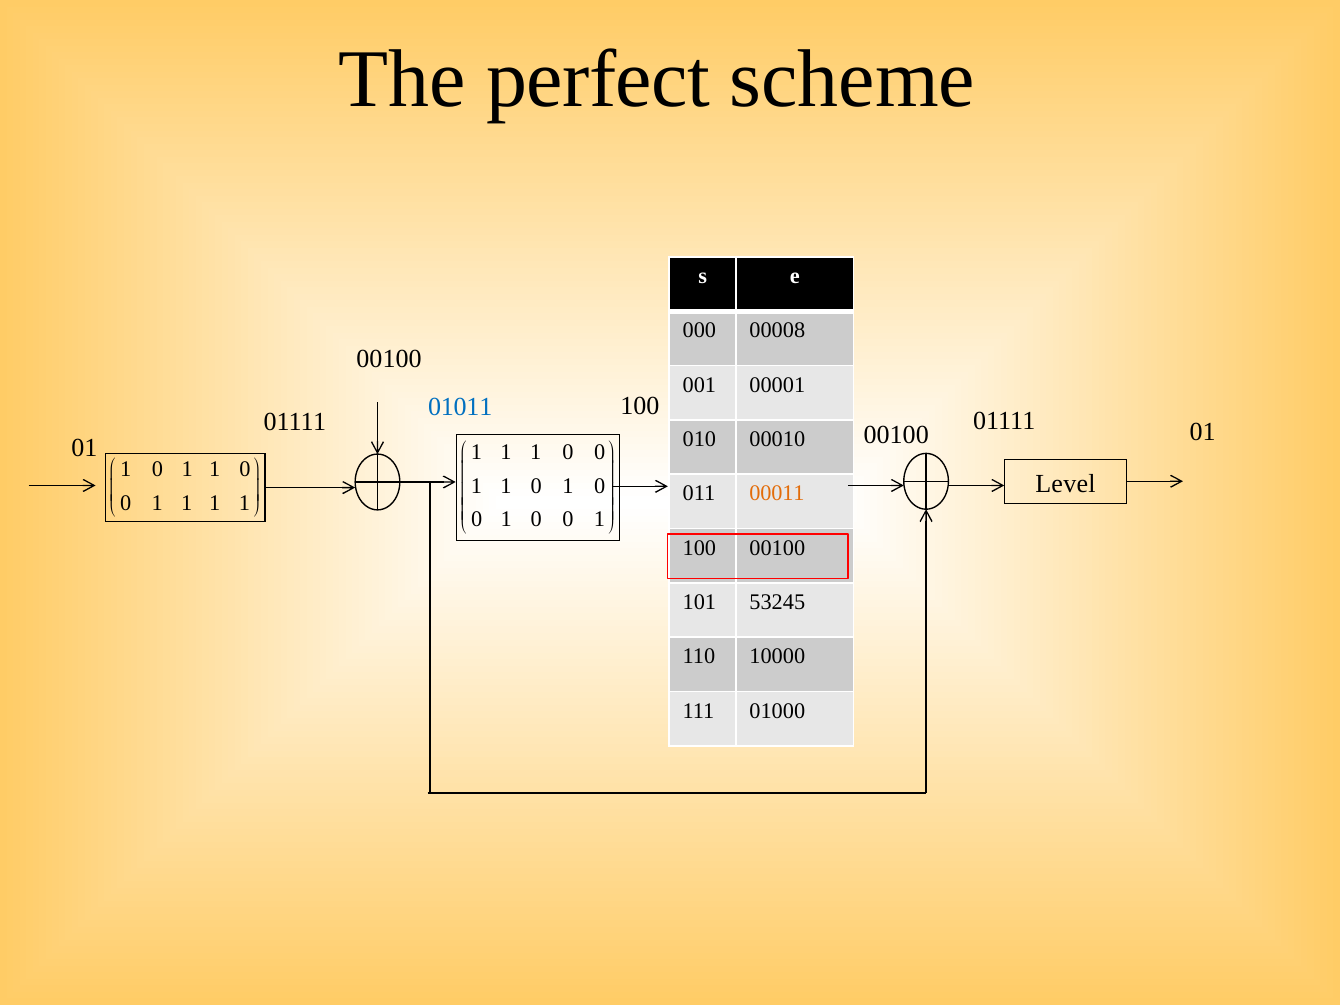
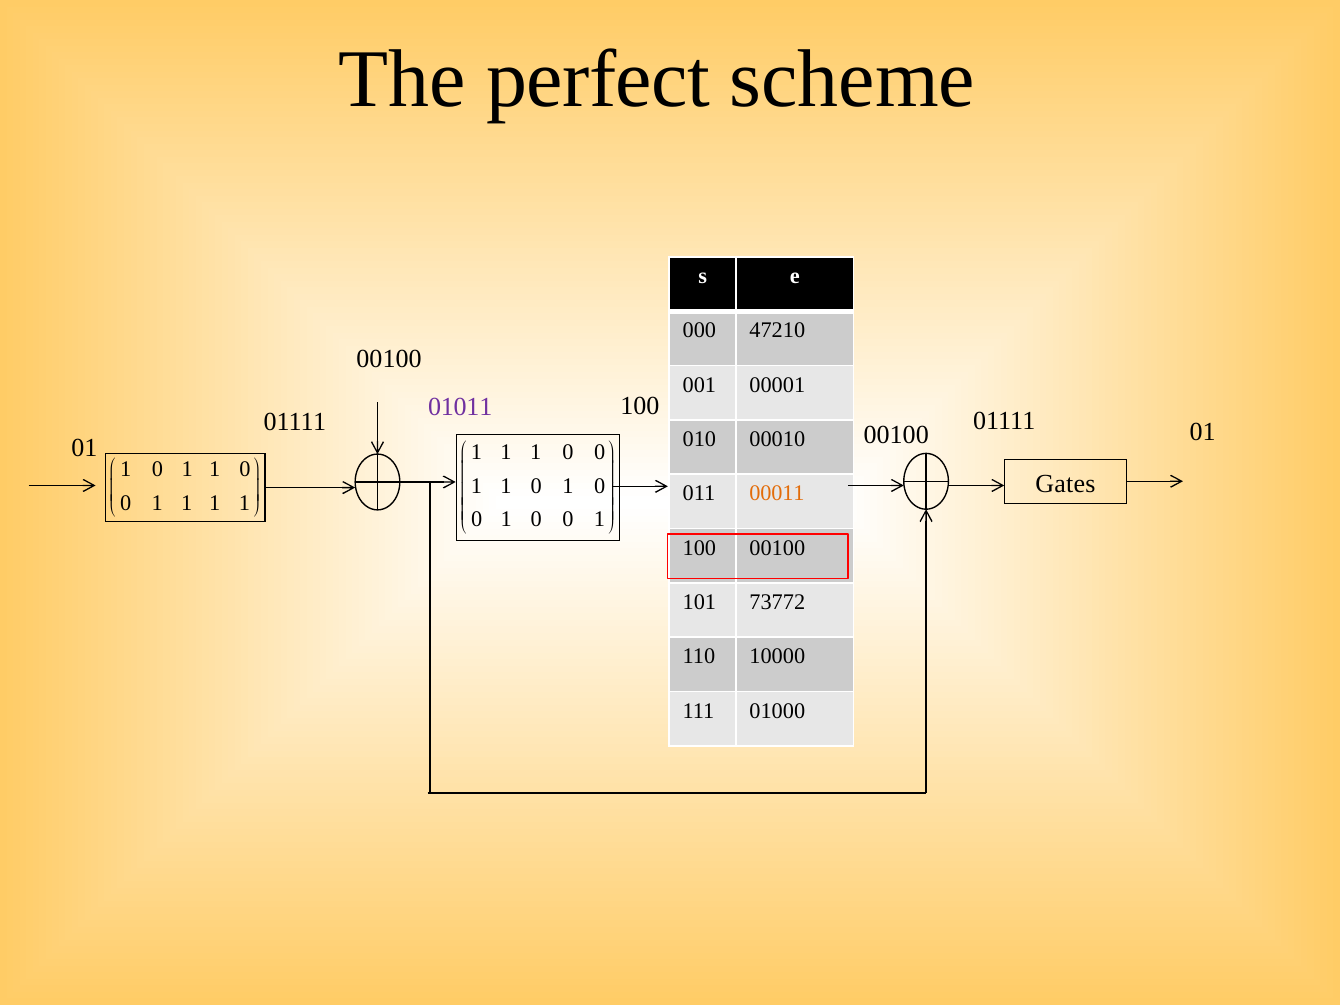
00008: 00008 -> 47210 (777, 330)
01011 colour: blue -> purple (460, 407)
Level: Level -> Gates (1065, 484)
53245: 53245 -> 73772 (777, 602)
